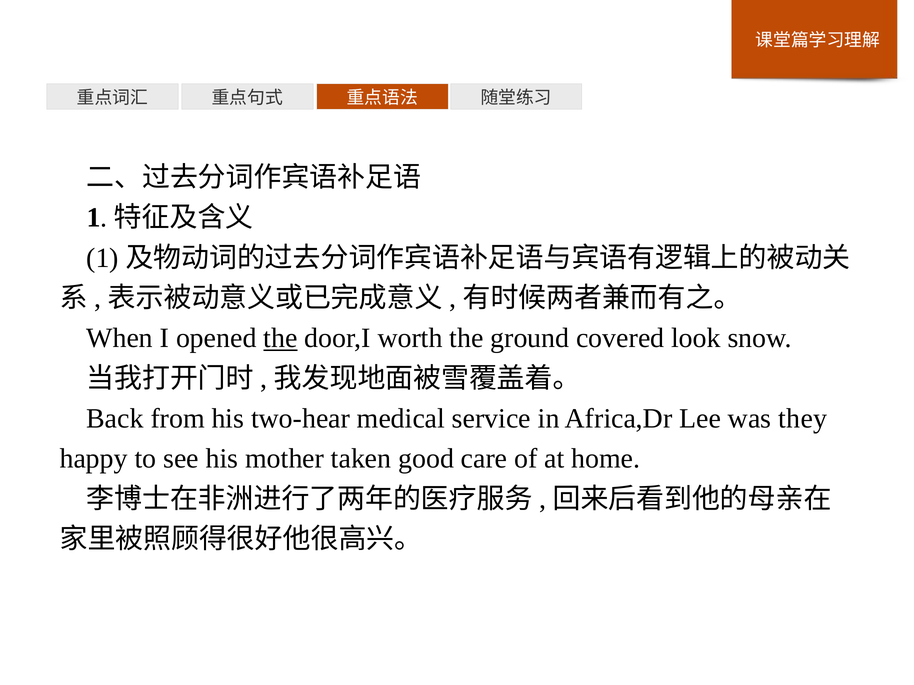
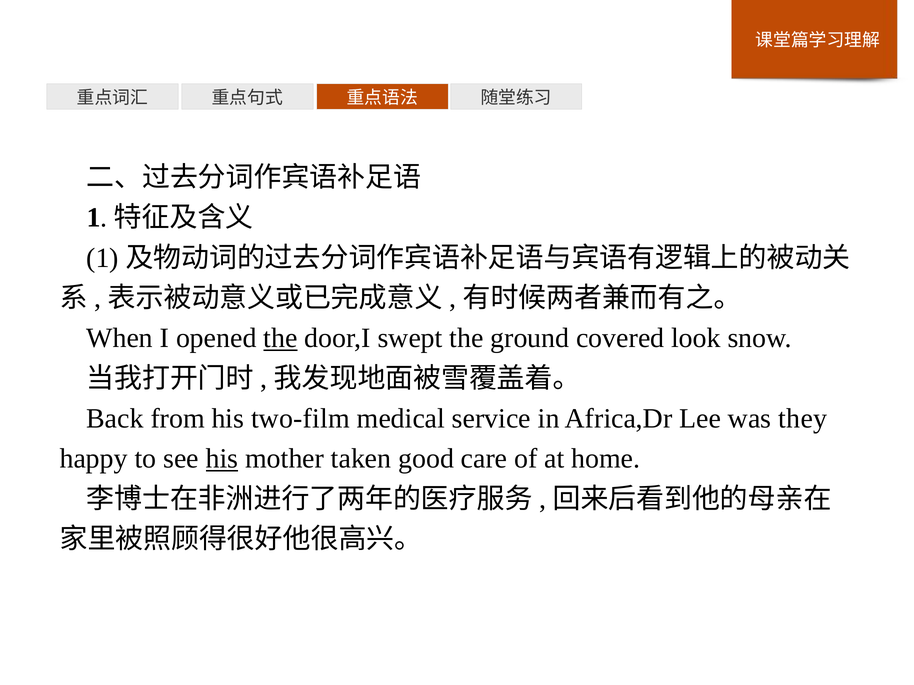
worth: worth -> swept (410, 338)
two-hear: two-hear -> two-film (300, 419)
his underline: none -> present (222, 459)
